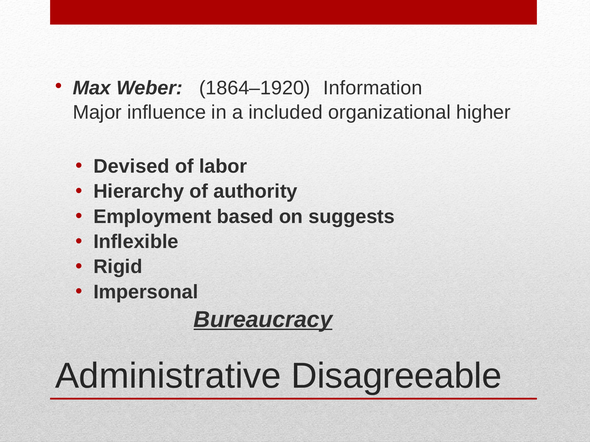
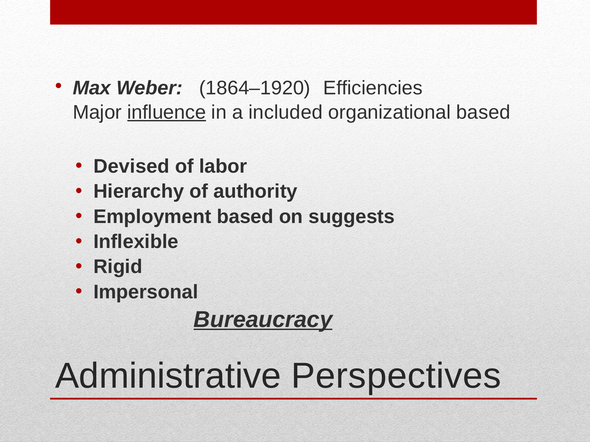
Information: Information -> Efficiencies (373, 88)
influence underline: none -> present (167, 112)
organizational higher: higher -> based (483, 112)
Disagreeable: Disagreeable -> Perspectives (396, 376)
